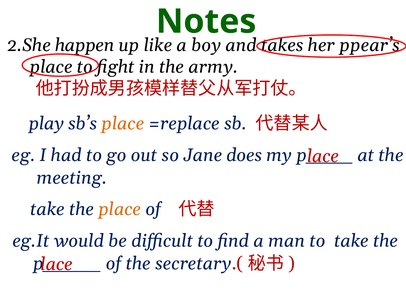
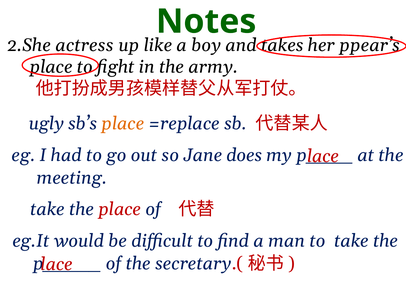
happen: happen -> actress (85, 45)
play: play -> ugly (47, 123)
place colour: orange -> red (120, 209)
